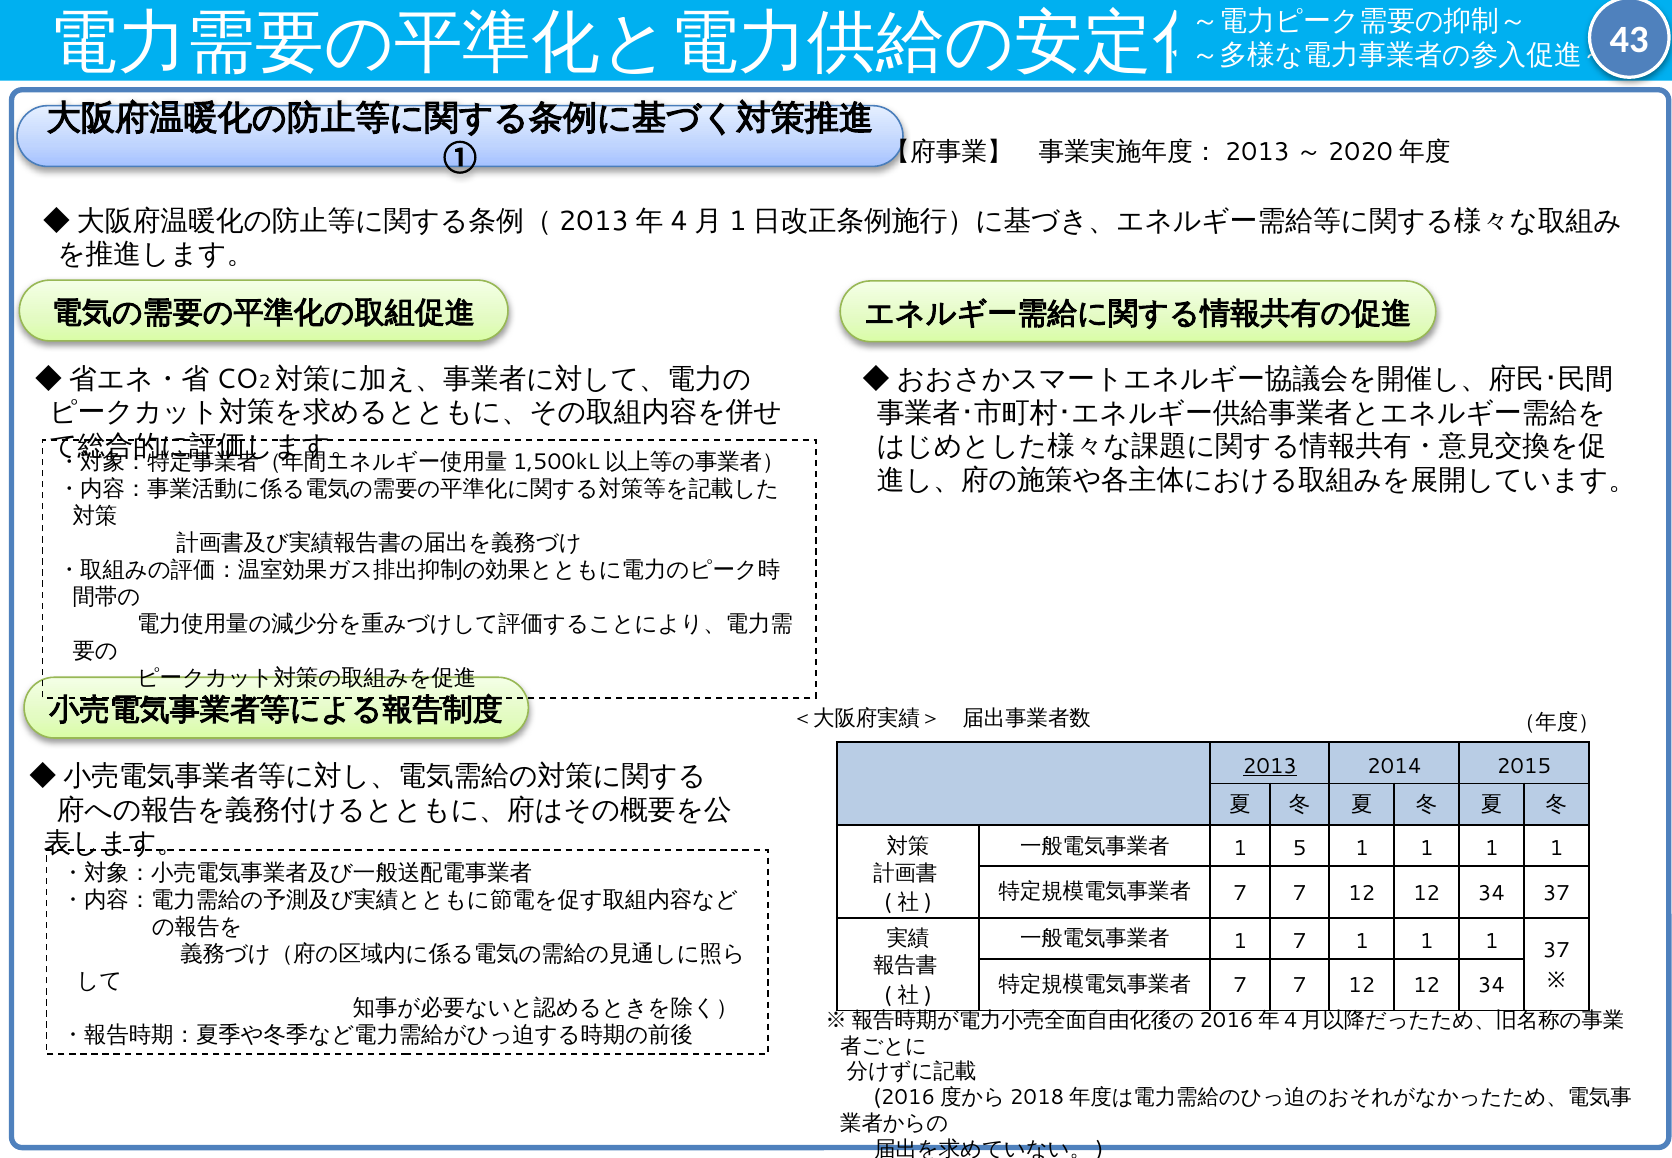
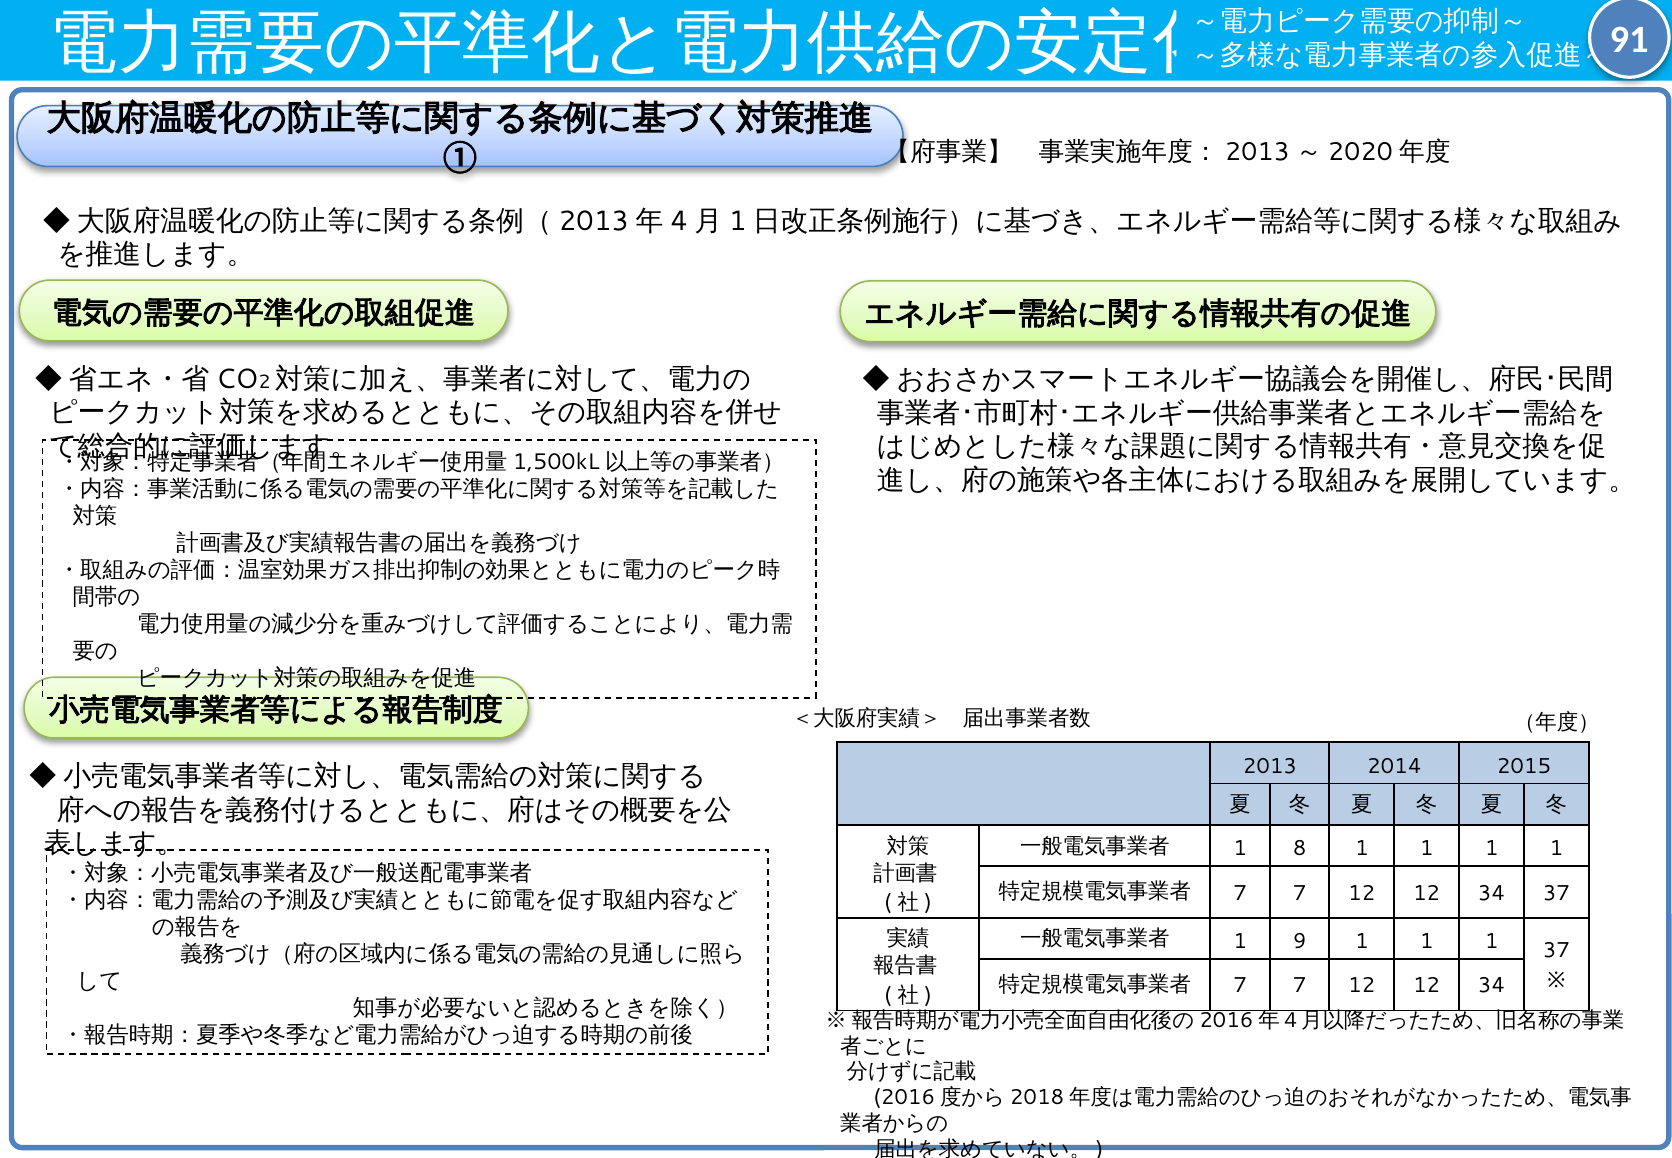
43: 43 -> 91 (1629, 40)
2013 underline: present -> none (1270, 766)
5: 5 -> 8 (1300, 848)
1 7: 7 -> 9 (1300, 941)
